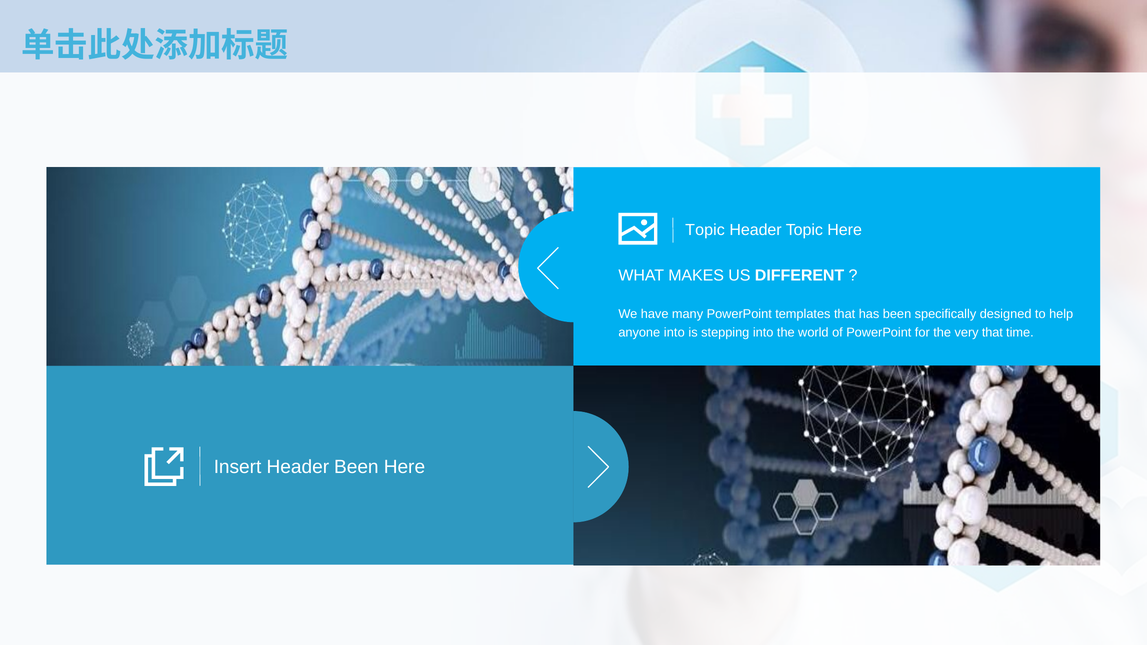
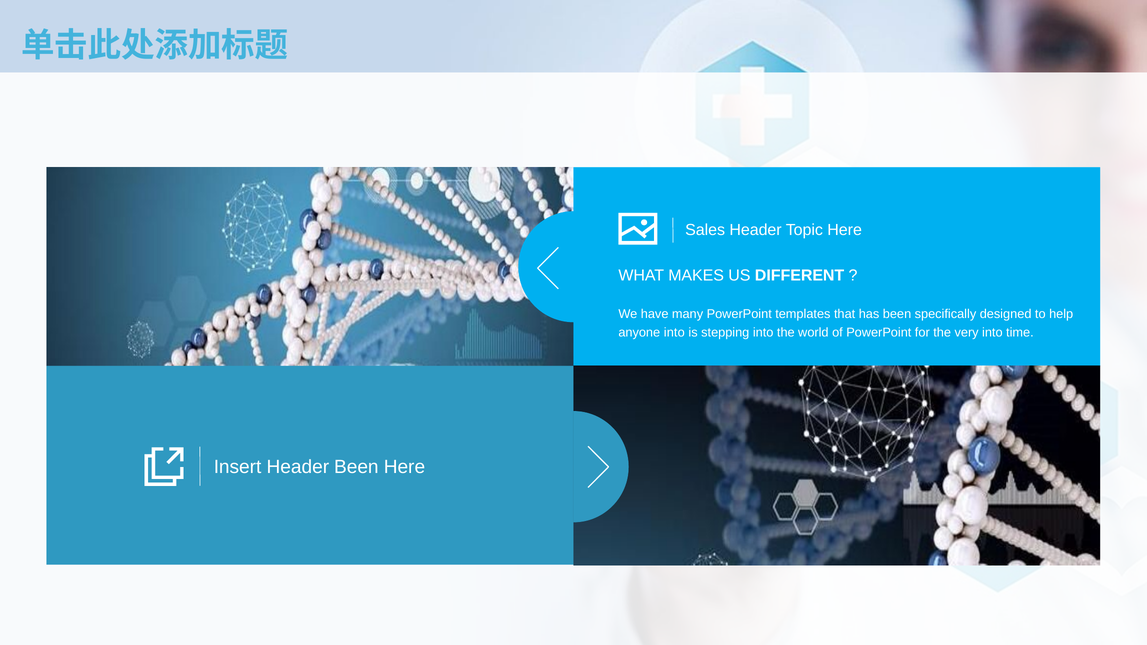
Topic: Topic -> Sales (705, 230)
very that: that -> into (992, 332)
